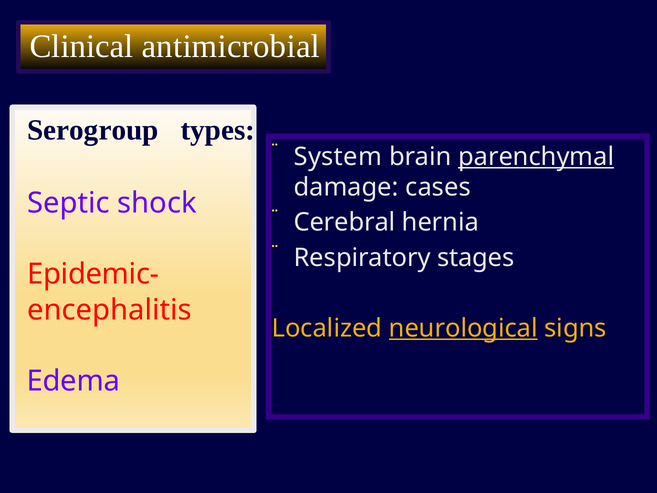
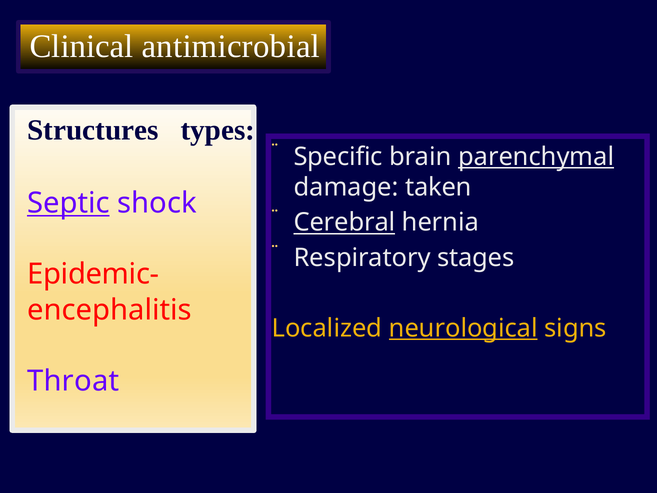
Serogroup: Serogroup -> Structures (93, 130)
System: System -> Specific (338, 157)
cases: cases -> taken (438, 187)
Septic underline: none -> present (68, 203)
Cerebral underline: none -> present (344, 222)
Edema: Edema -> Throat (73, 381)
